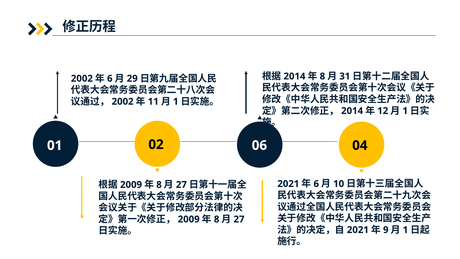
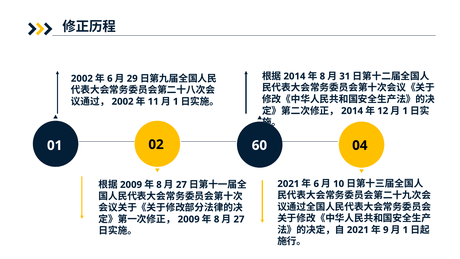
06: 06 -> 60 (259, 145)
